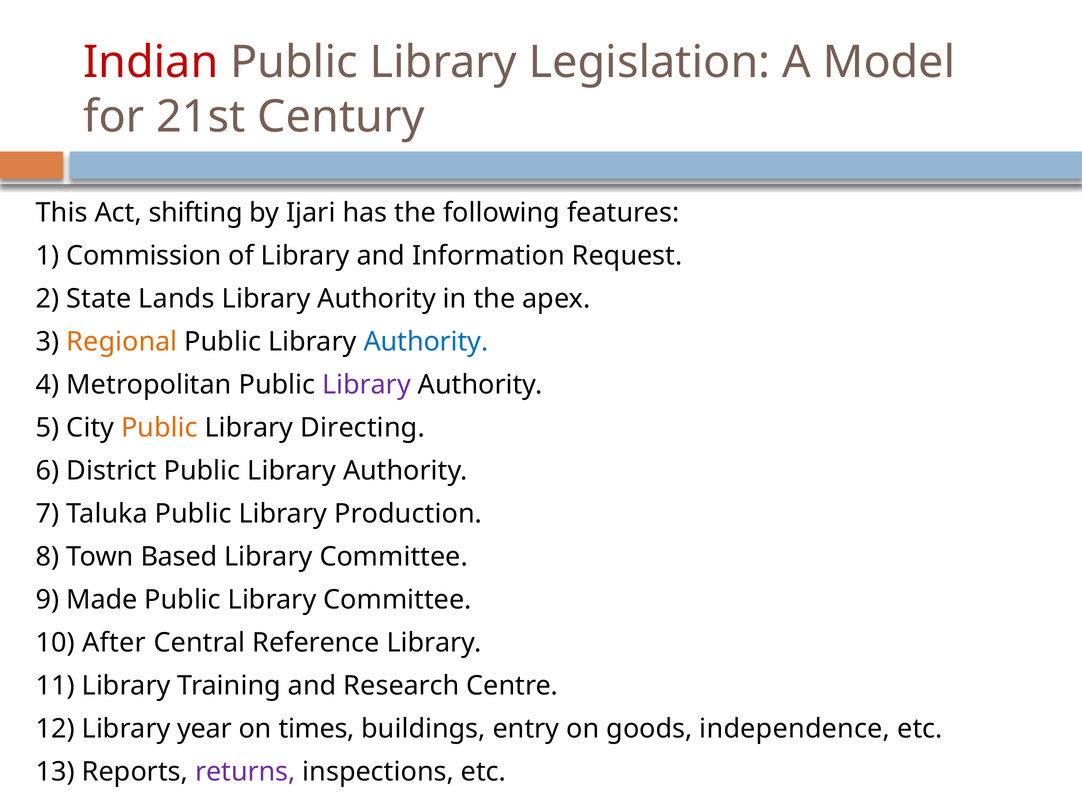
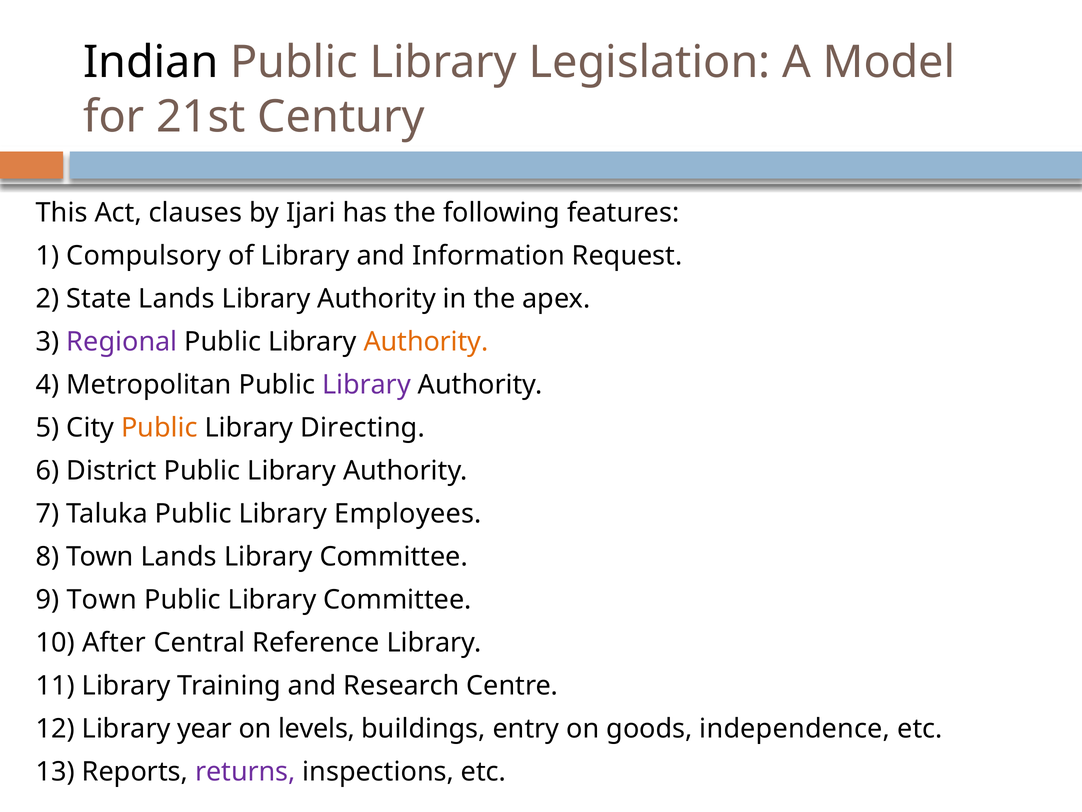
Indian colour: red -> black (151, 63)
shifting: shifting -> clauses (195, 213)
Commission: Commission -> Compulsory (144, 256)
Regional colour: orange -> purple (122, 342)
Authority colour: blue -> orange (426, 342)
Production: Production -> Employees (408, 514)
Town Based: Based -> Lands (179, 557)
9 Made: Made -> Town (102, 600)
times: times -> levels (317, 729)
